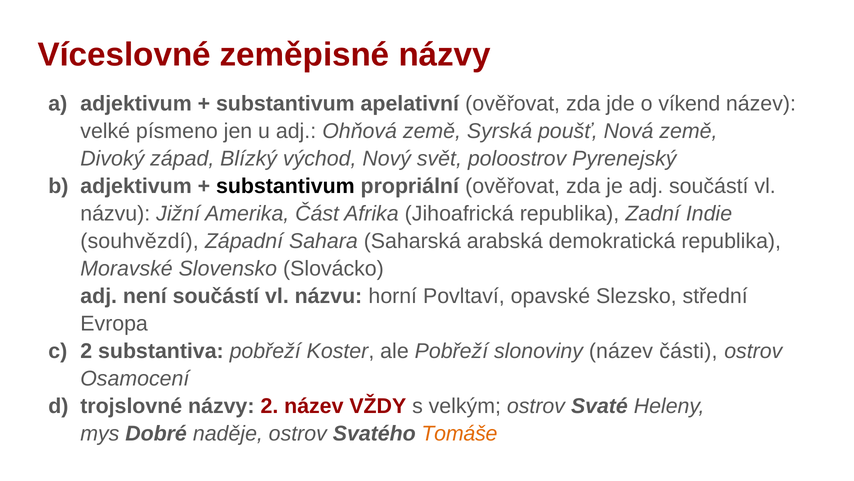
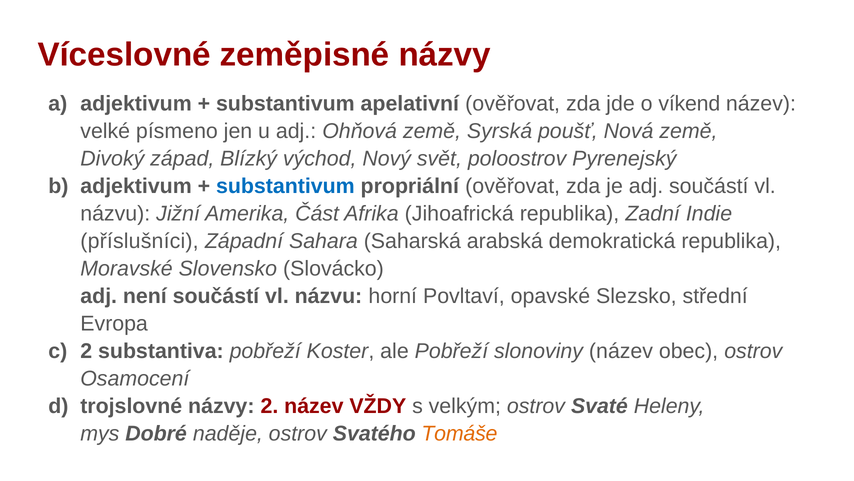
substantivum colour: black -> blue (285, 186)
souhvězdí: souhvězdí -> příslušníci (139, 241)
části: části -> obec (689, 351)
